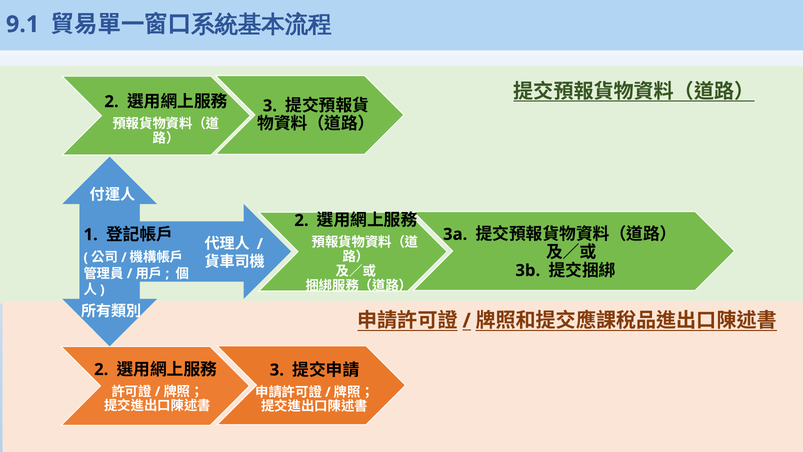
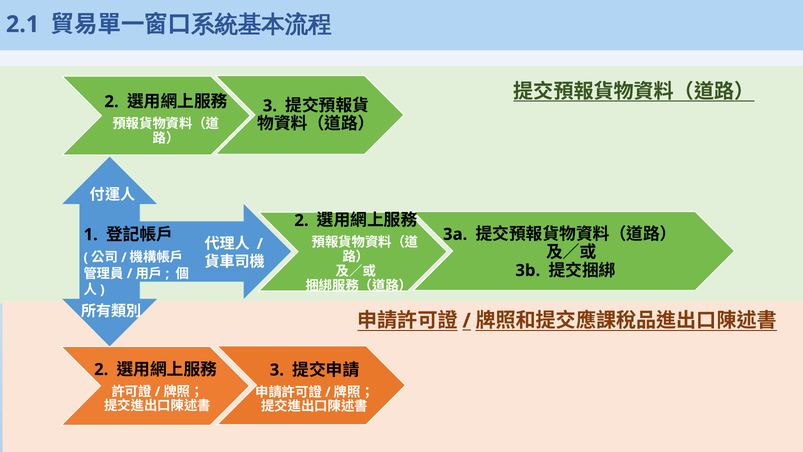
9.1: 9.1 -> 2.1 (23, 24)
